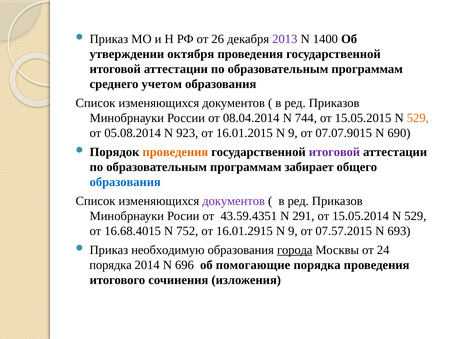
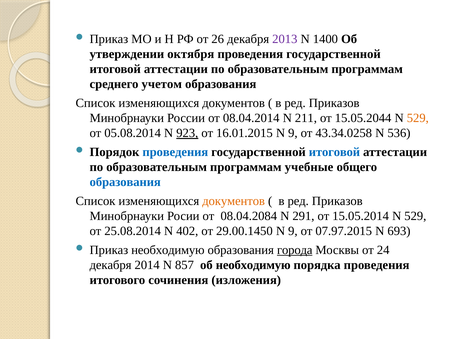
744: 744 -> 211 (306, 118)
15.05.2015: 15.05.2015 -> 15.05.2044 (363, 118)
923 underline: none -> present (187, 133)
07.07.9015: 07.07.9015 -> 43.34.0258 (344, 133)
690: 690 -> 536 (399, 133)
проведения colour: orange -> blue (175, 152)
итоговой colour: purple -> blue (334, 152)
забирает: забирает -> учебные (309, 167)
документов colour: purple -> orange (234, 201)
43.59.4351: 43.59.4351 -> 08.04.2084 (249, 216)
16.68.4015: 16.68.4015 -> 25.08.2014 (133, 231)
752: 752 -> 402 (187, 231)
16.01.2915: 16.01.2915 -> 29.00.1450 (244, 231)
07.57.2015: 07.57.2015 -> 07.97.2015 (344, 231)
порядка: порядка -> декабря (111, 265)
696: 696 -> 857 (184, 265)
об помогающие: помогающие -> необходимую (253, 265)
